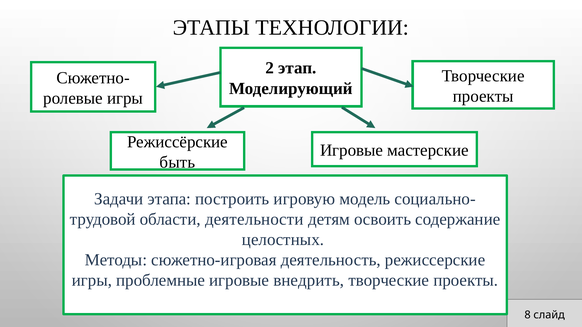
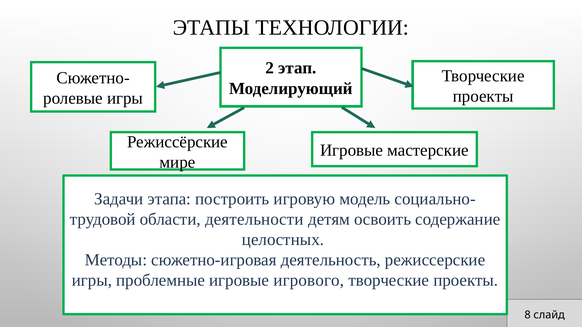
быть: быть -> мире (177, 162)
внедрить: внедрить -> игрового (309, 281)
